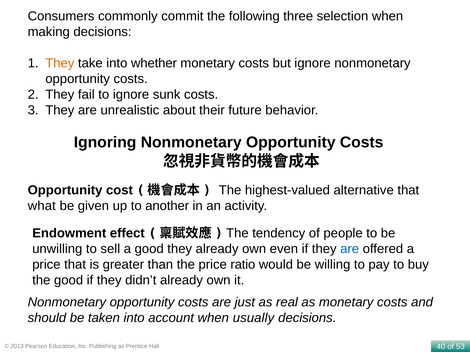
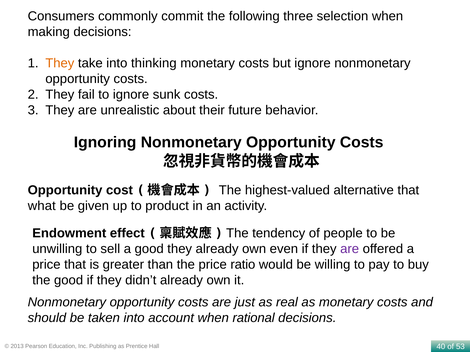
whether: whether -> thinking (154, 63)
another: another -> product (167, 206)
are colour: blue -> purple (350, 249)
usually: usually -> rational (254, 318)
